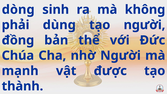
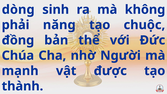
dùng: dùng -> năng (59, 25)
tạo người: người -> chuộc (144, 25)
